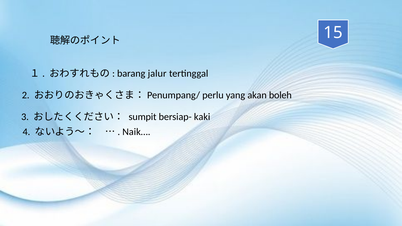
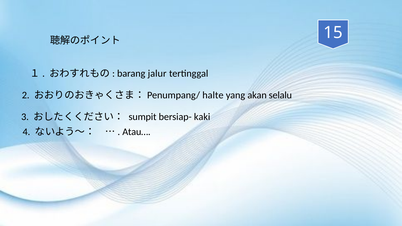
perlu: perlu -> halte (213, 95)
boleh: boleh -> selalu (280, 95)
Naik…: Naik… -> Atau… (136, 132)
